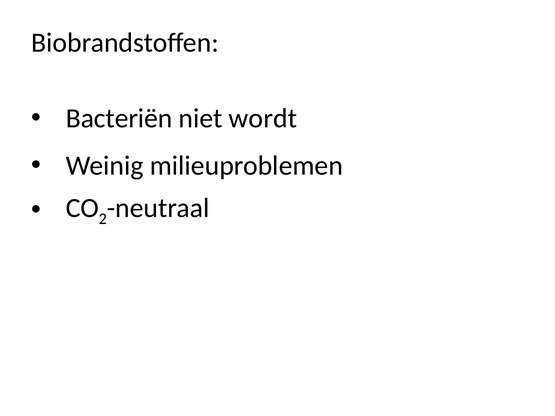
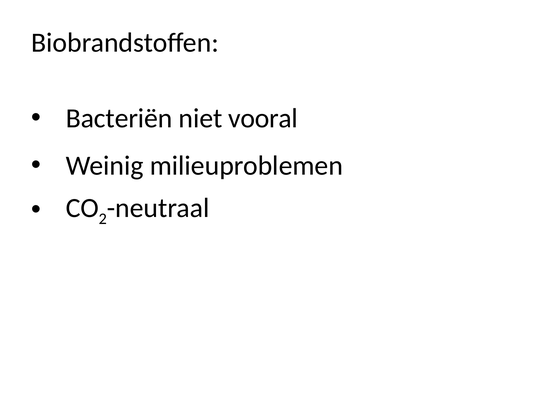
wordt: wordt -> vooral (263, 119)
